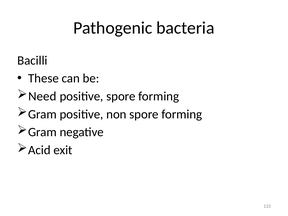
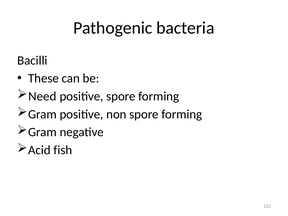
exit: exit -> fish (63, 150)
